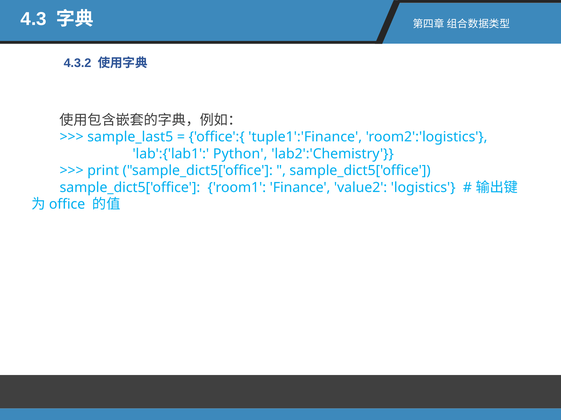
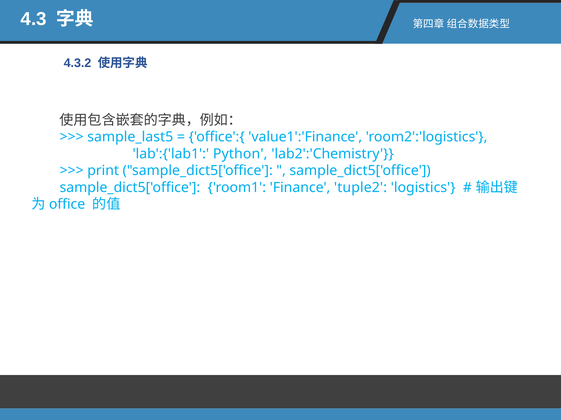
tuple1':'Finance: tuple1':'Finance -> value1':'Finance (305, 137)
value2: value2 -> tuple2 (360, 188)
